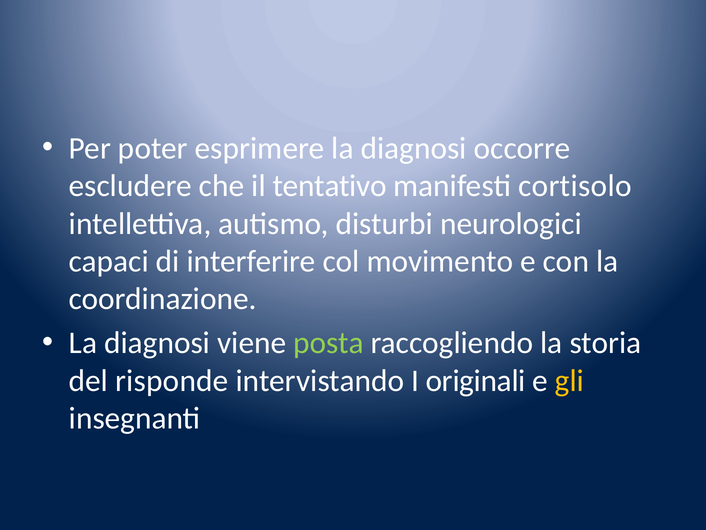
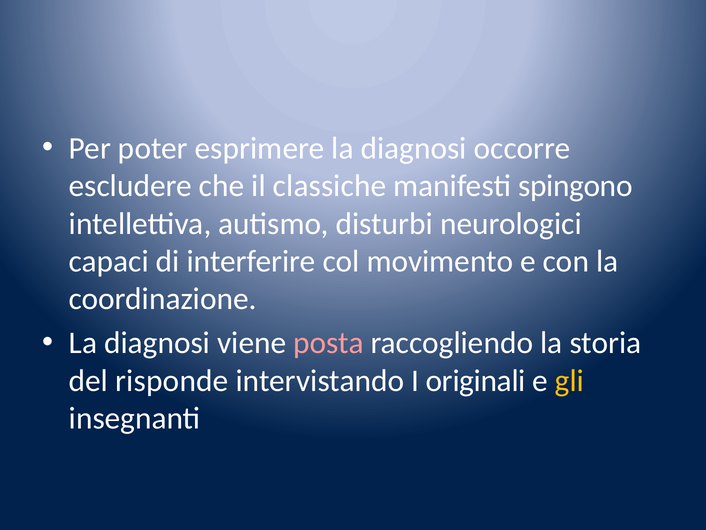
tentativo: tentativo -> classiche (330, 186)
cortisolo: cortisolo -> spingono (575, 186)
posta colour: light green -> pink (329, 343)
